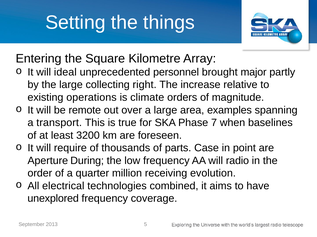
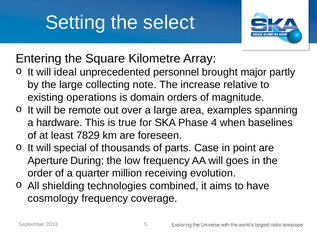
things: things -> select (169, 22)
right: right -> note (145, 85)
climate: climate -> domain (147, 98)
transport: transport -> hardware (59, 123)
7: 7 -> 4 (214, 123)
3200: 3200 -> 7829 (88, 136)
require: require -> special (70, 148)
radio: radio -> goes (237, 161)
electrical: electrical -> shielding (63, 186)
unexplored: unexplored -> cosmology (53, 199)
